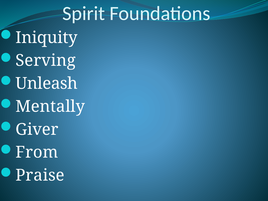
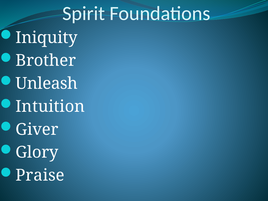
Serving: Serving -> Brother (46, 61)
Mentally: Mentally -> Intuition (50, 106)
From: From -> Glory (37, 152)
